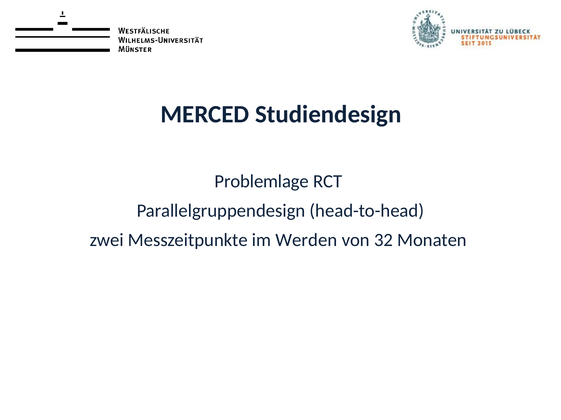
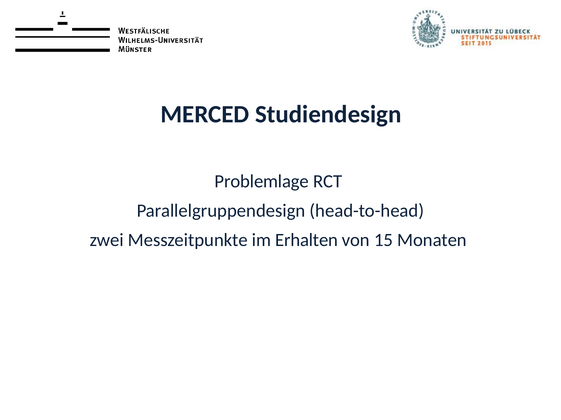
Werden: Werden -> Erhalten (307, 240)
32: 32 -> 15 (383, 240)
